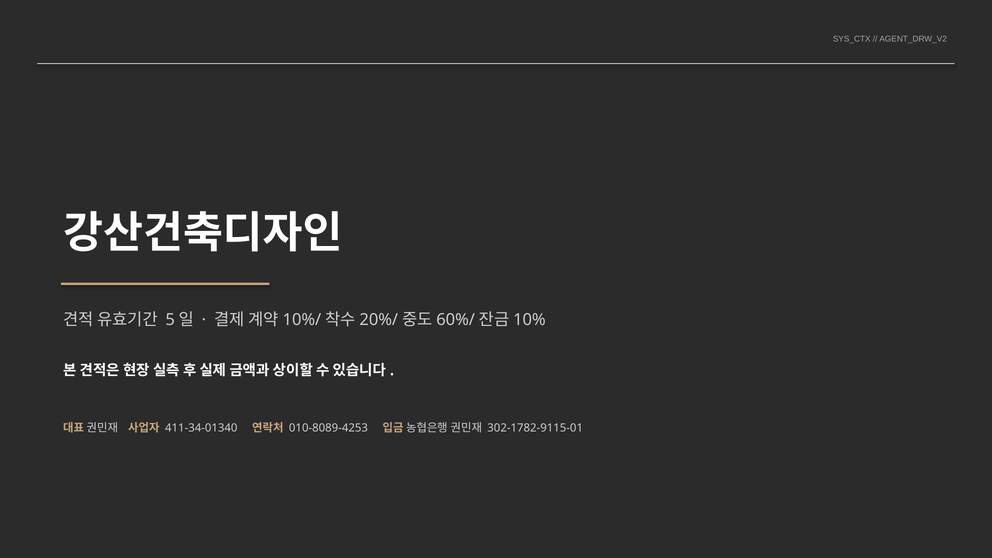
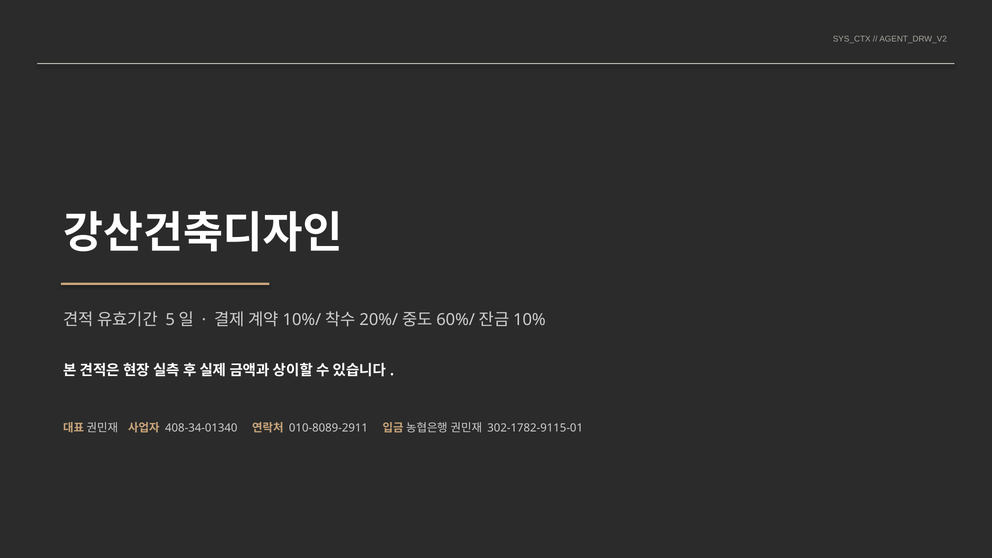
411-34-01340: 411-34-01340 -> 408-34-01340 (201, 428)
010-8089-4253: 010-8089-4253 -> 010-8089-2911 (328, 428)
